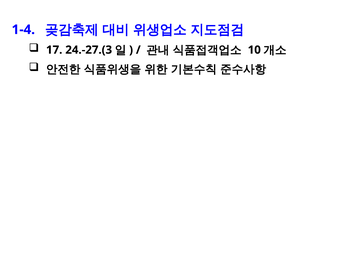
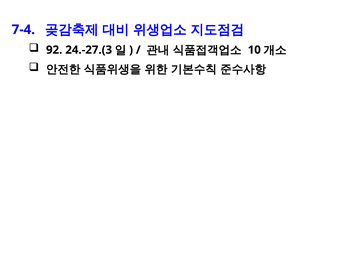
1-4: 1-4 -> 7-4 (23, 30)
17: 17 -> 92 (54, 50)
